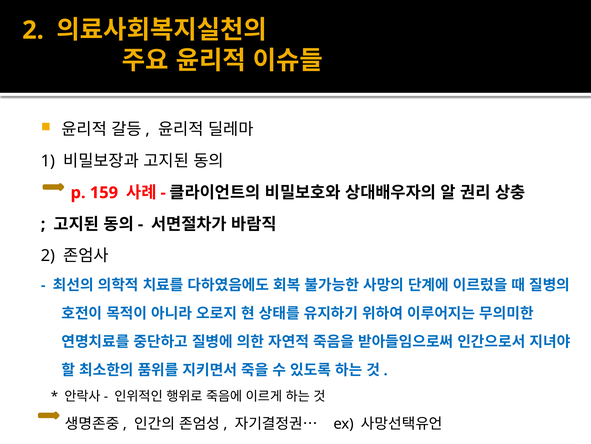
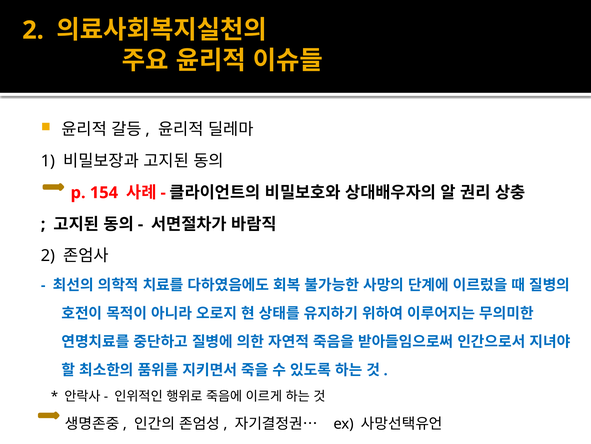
159: 159 -> 154 (104, 192)
